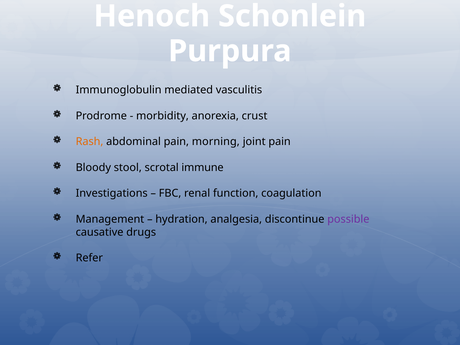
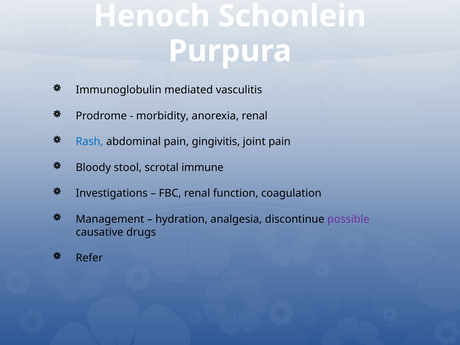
anorexia crust: crust -> renal (255, 116)
Rash colour: orange -> blue (90, 142)
morning: morning -> gingivitis (216, 142)
